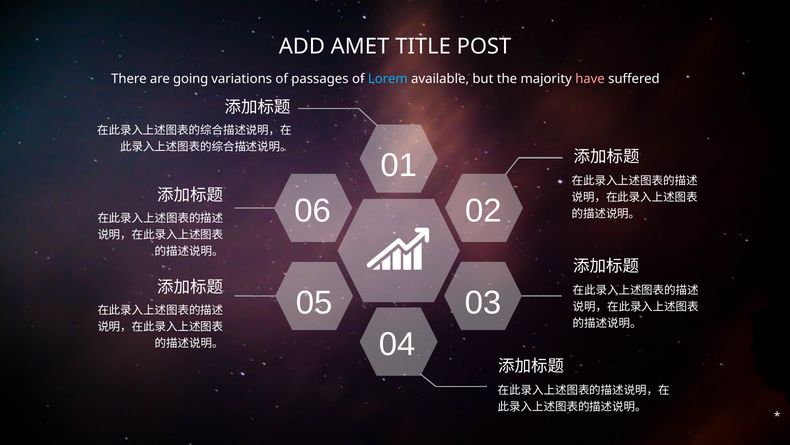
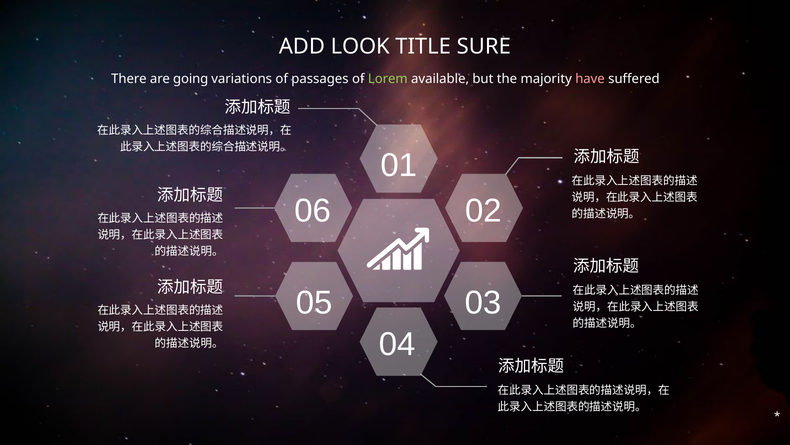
AMET: AMET -> LOOK (360, 46)
POST: POST -> SURE (484, 46)
Lorem colour: light blue -> light green (388, 79)
